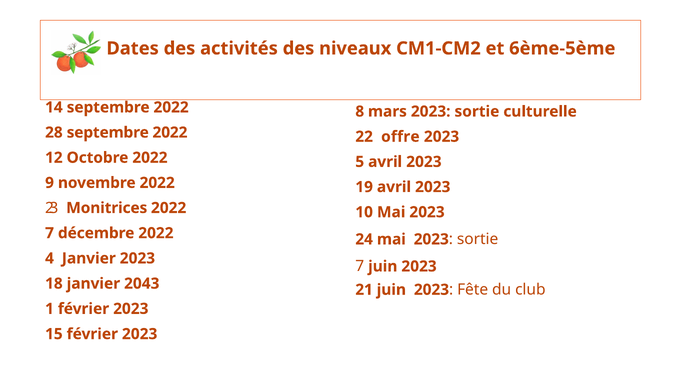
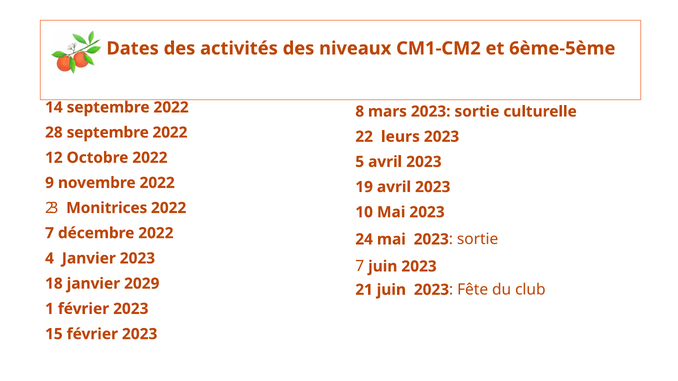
offre: offre -> leurs (400, 137)
2043: 2043 -> 2029 (142, 284)
